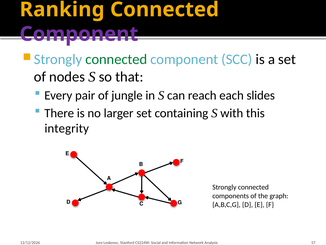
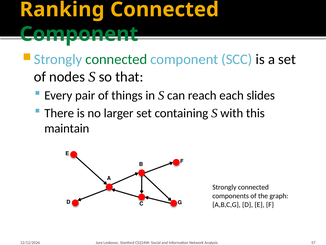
Component colour: purple -> green (79, 34)
jungle: jungle -> things (127, 95)
integrity: integrity -> maintain (67, 128)
